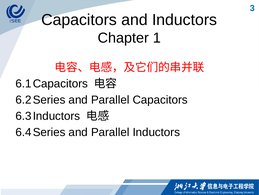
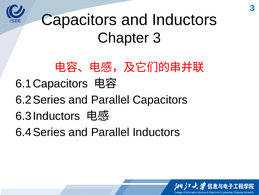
Chapter 1: 1 -> 3 (157, 38)
